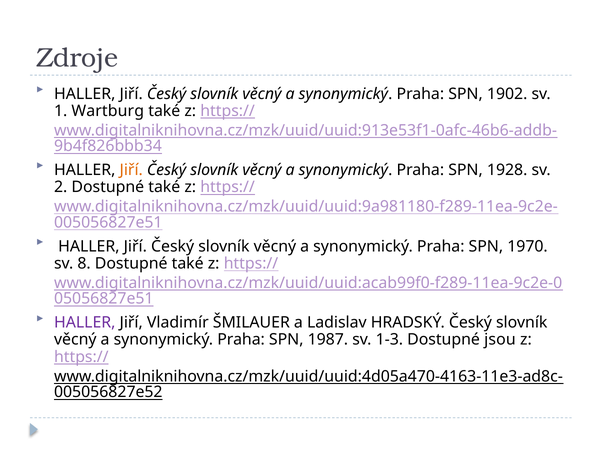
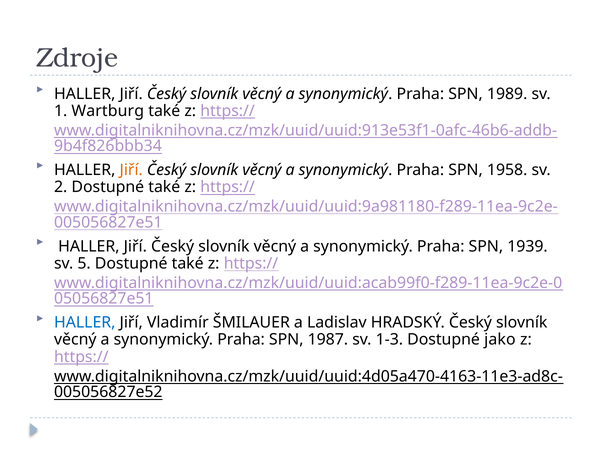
1902: 1902 -> 1989 (507, 94)
1928: 1928 -> 1958 (507, 170)
1970: 1970 -> 1939 (528, 247)
8: 8 -> 5 (84, 264)
HALLER colour: purple -> blue (85, 323)
jsou: jsou -> jako (500, 340)
